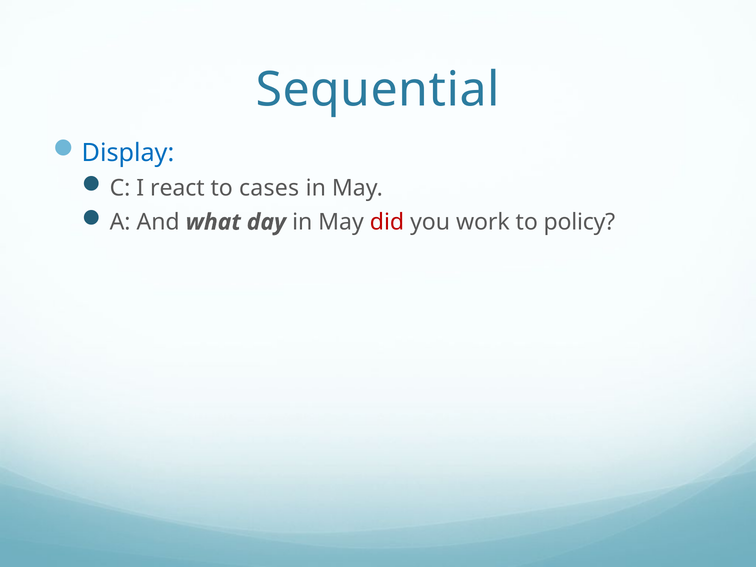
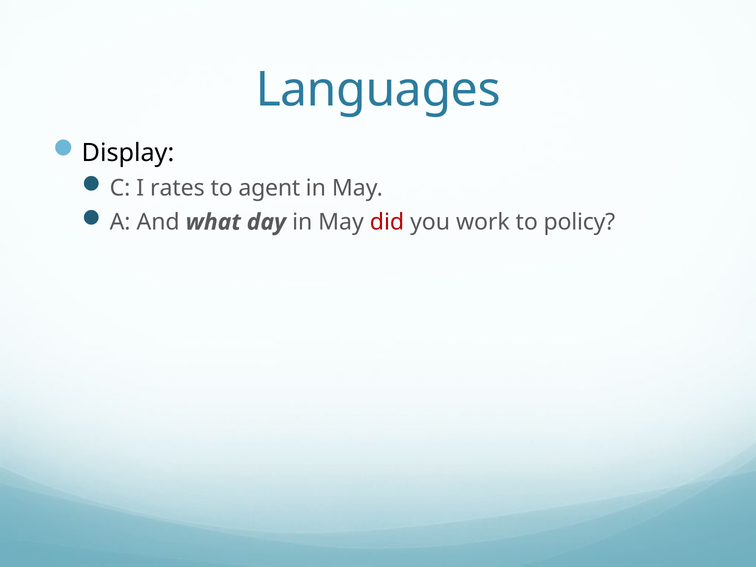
Sequential: Sequential -> Languages (378, 90)
Display colour: blue -> black (128, 153)
react: react -> rates (177, 188)
cases: cases -> agent (269, 188)
